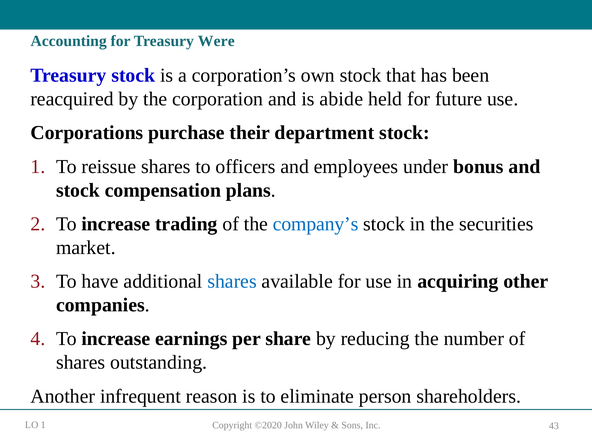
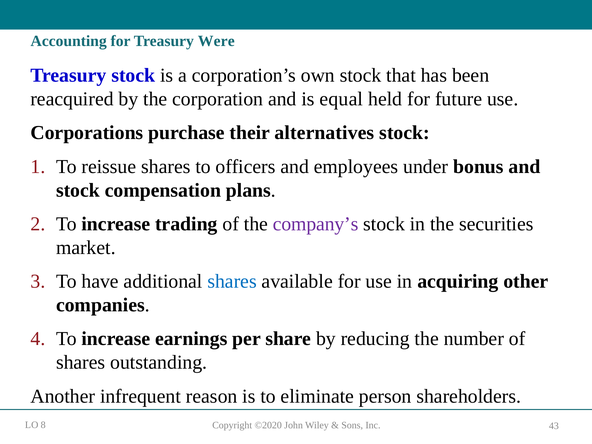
abide: abide -> equal (341, 99)
department: department -> alternatives (324, 133)
company’s colour: blue -> purple (316, 224)
O 1: 1 -> 8 (43, 425)
